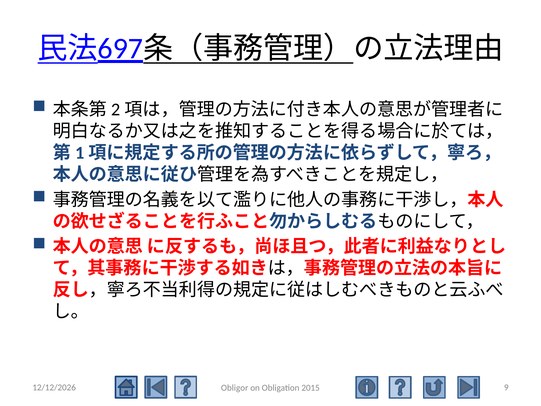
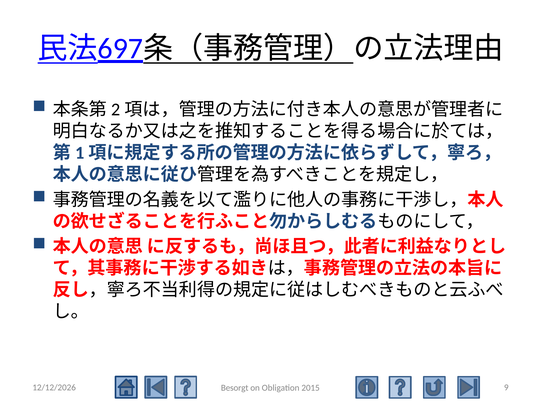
Obligor: Obligor -> Besorgt (235, 387)
